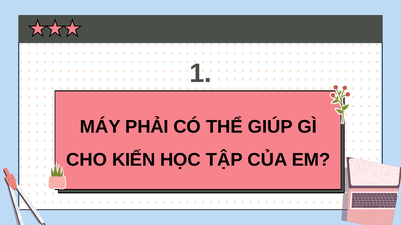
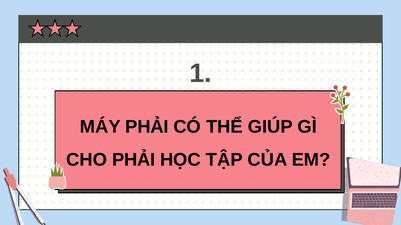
CHO KIẾN: KIẾN -> PHẢI (134, 160)
